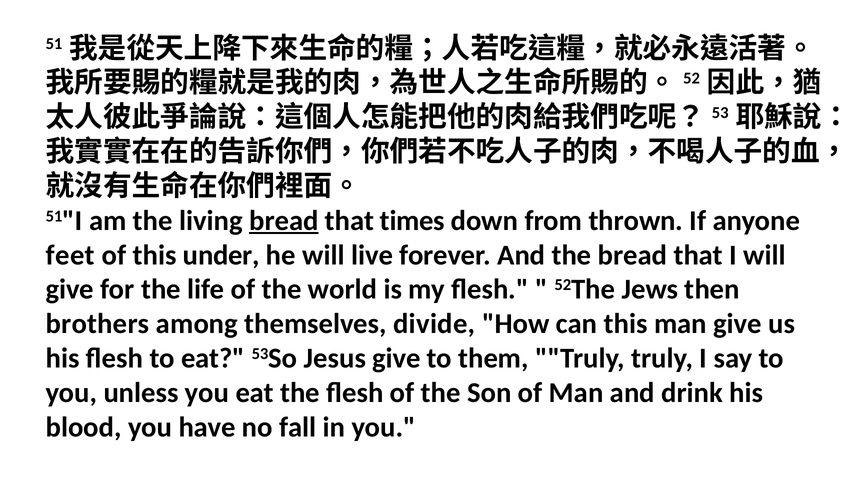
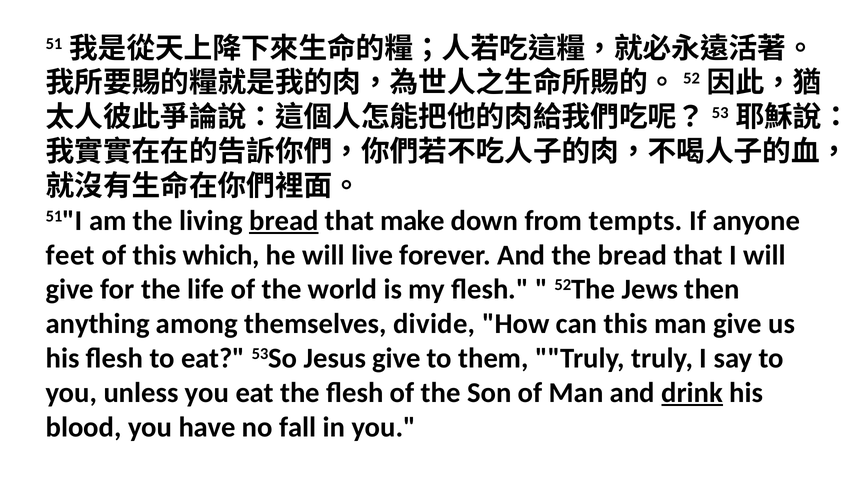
times: times -> make (412, 221)
thrown: thrown -> tempts (636, 221)
under: under -> which (221, 255)
brothers: brothers -> anything (98, 324)
drink underline: none -> present (692, 393)
